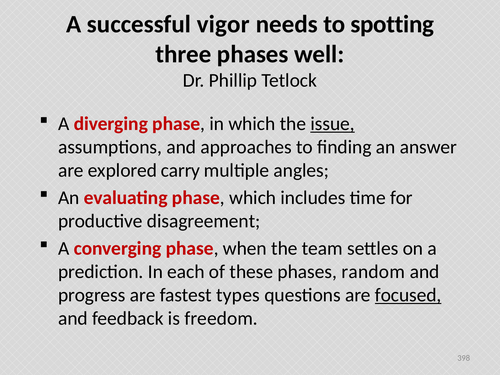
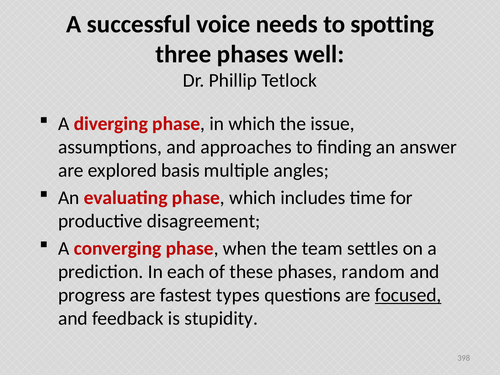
vigor: vigor -> voice (223, 24)
issue underline: present -> none (333, 124)
carry: carry -> basis (181, 171)
freedom: freedom -> stupidity (221, 318)
